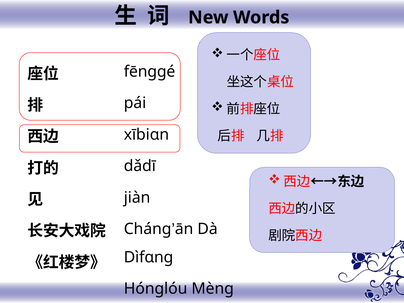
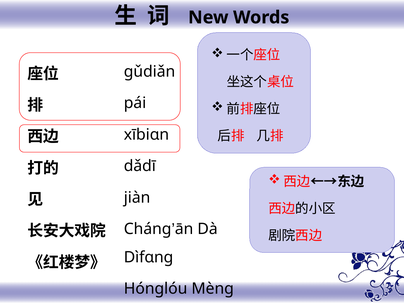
fēnggé: fēnggé -> gǔdiǎn (150, 72)
